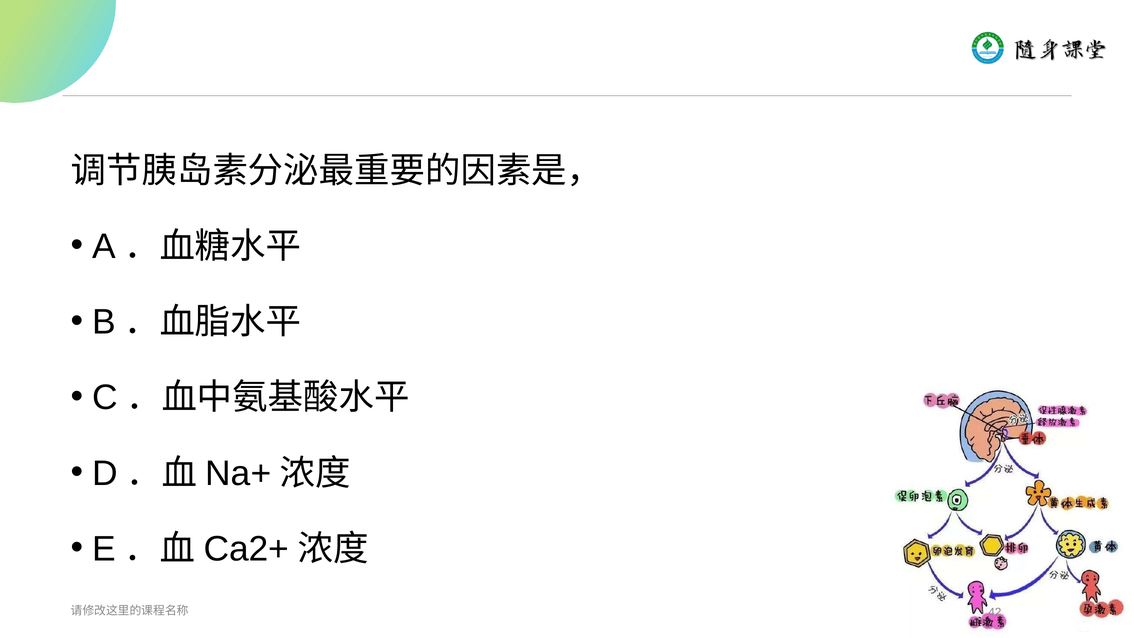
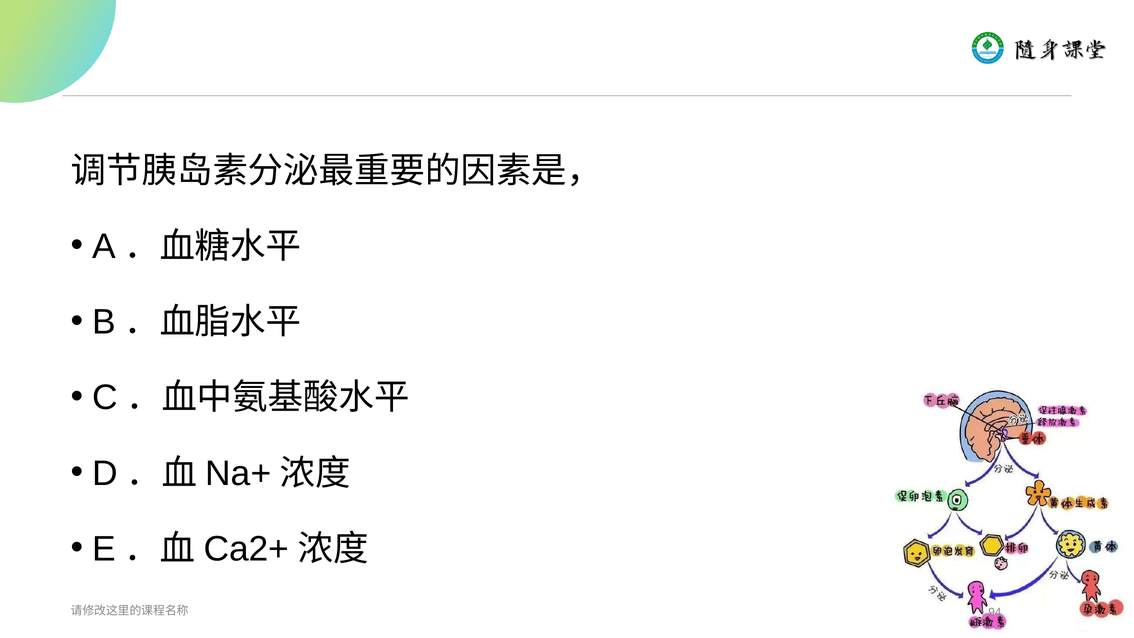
42: 42 -> 94 (995, 612)
